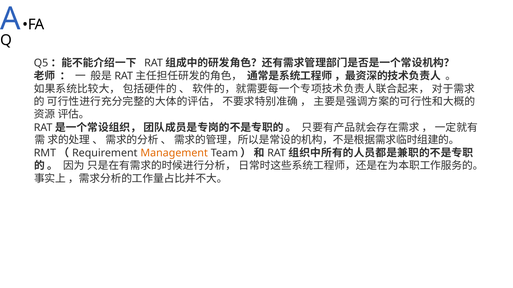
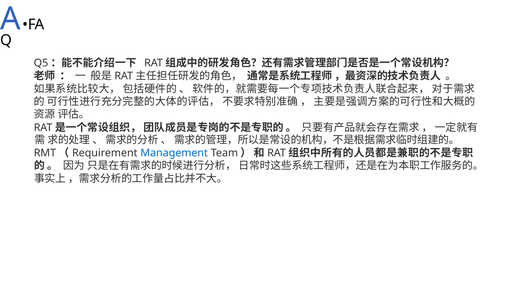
Management colour: orange -> blue (174, 153)
